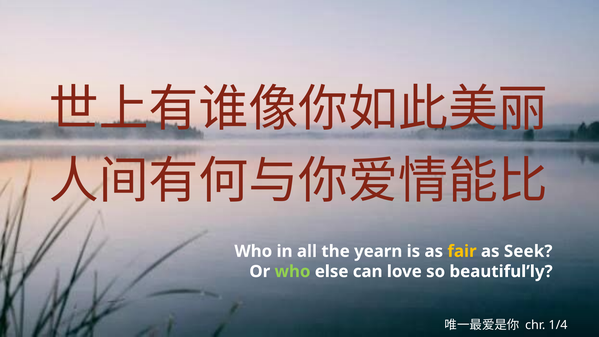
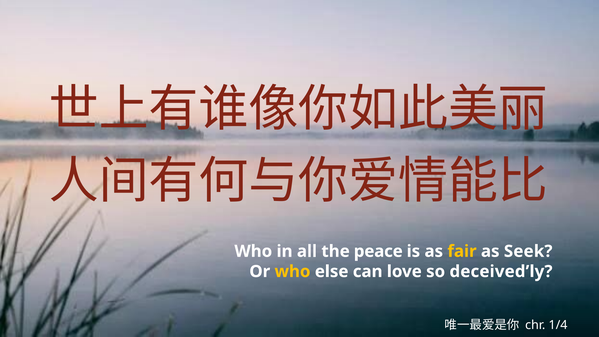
yearn: yearn -> peace (378, 251)
who colour: light green -> yellow (292, 271)
beautiful’ly: beautiful’ly -> deceived’ly (501, 271)
